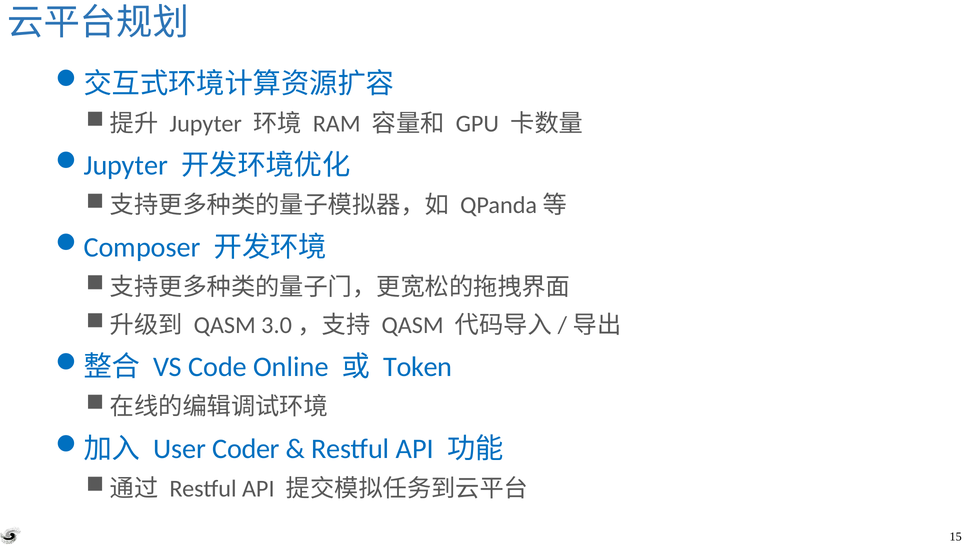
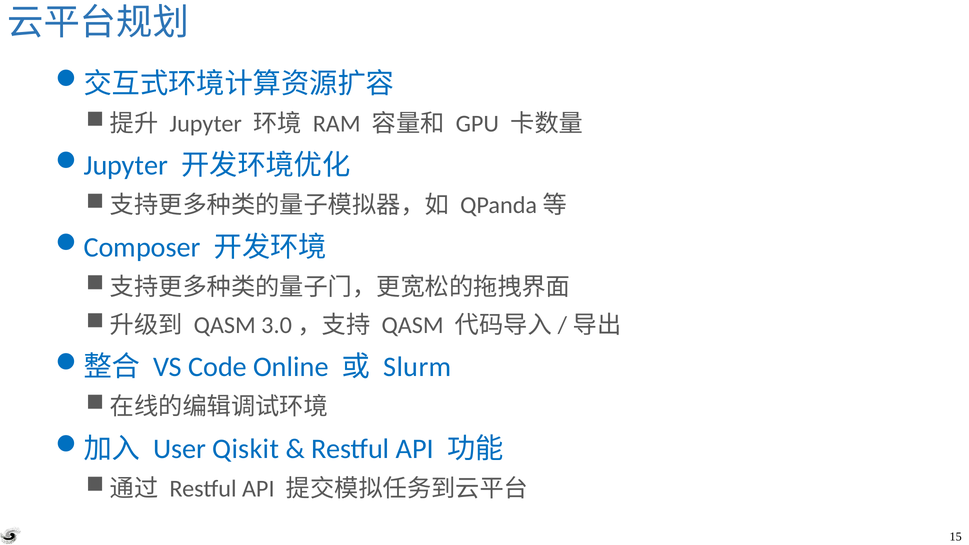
Token: Token -> Slurm (417, 367)
Coder: Coder -> Qiskit (246, 449)
